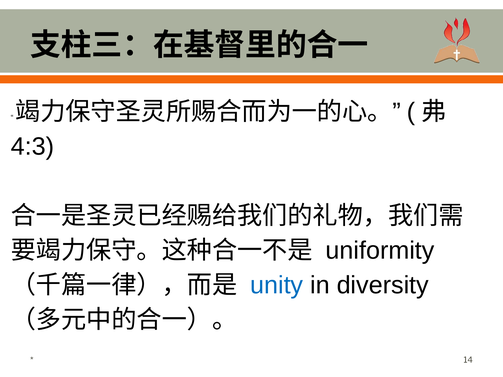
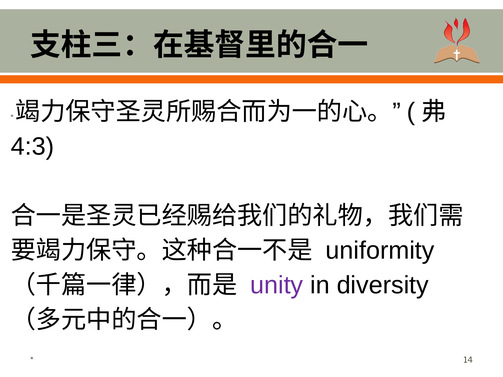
unity colour: blue -> purple (277, 285)
